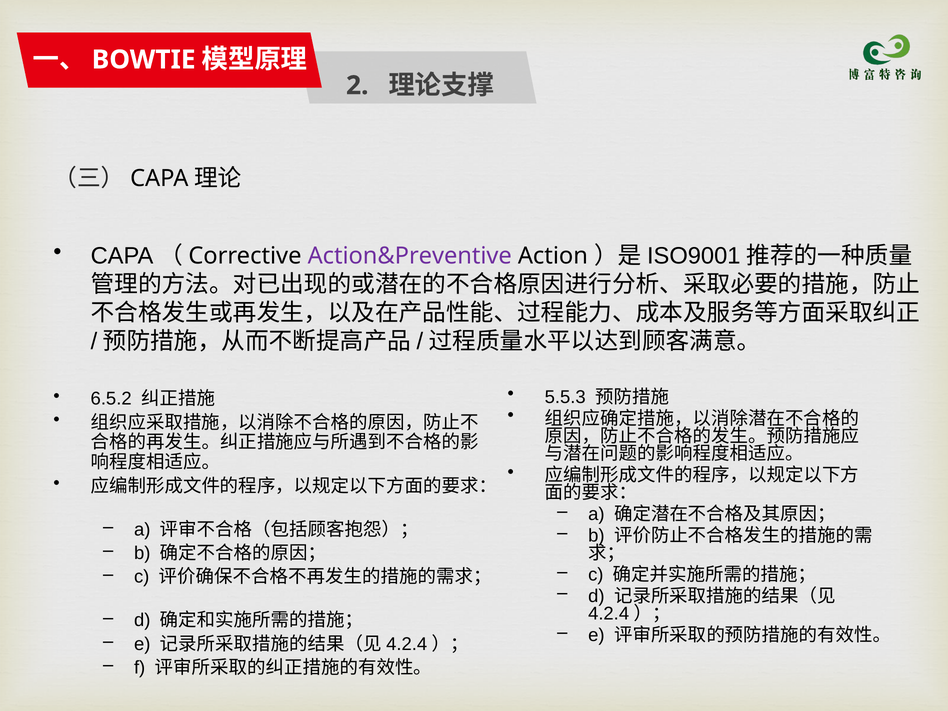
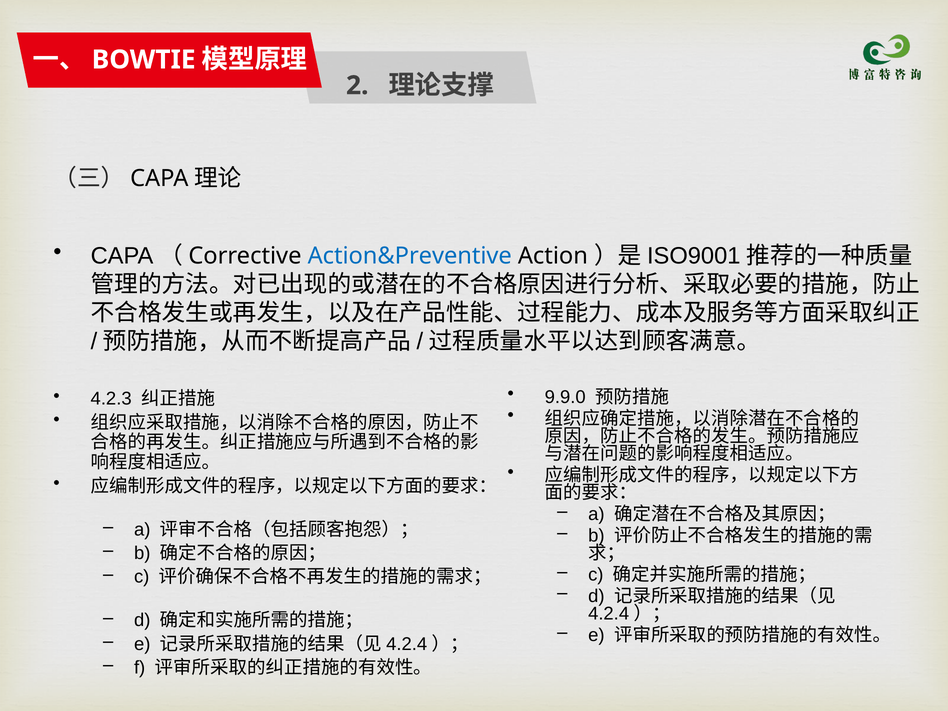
Action&Preventive colour: purple -> blue (410, 256)
5.5.3: 5.5.3 -> 9.9.0 (565, 397)
6.5.2: 6.5.2 -> 4.2.3 (111, 399)
